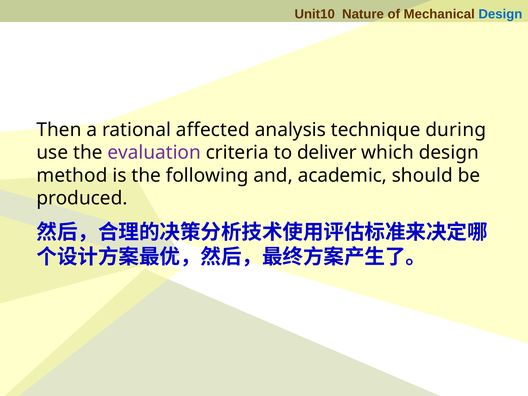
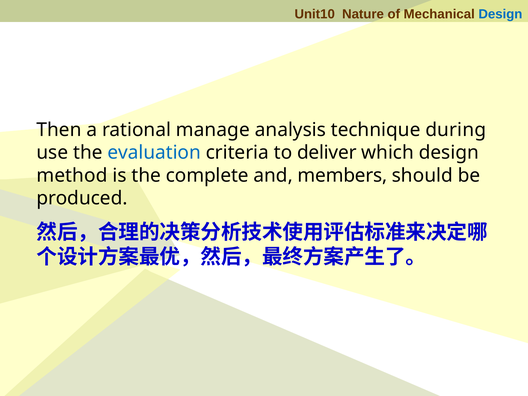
affected: affected -> manage (213, 130)
evaluation colour: purple -> blue (154, 153)
following: following -> complete (207, 175)
academic: academic -> members (342, 175)
